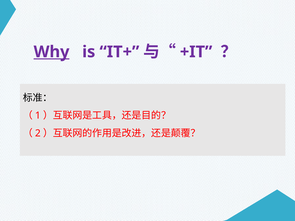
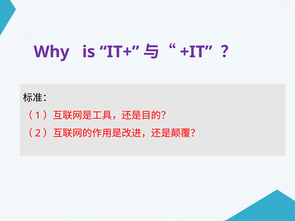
Why underline: present -> none (52, 52)
